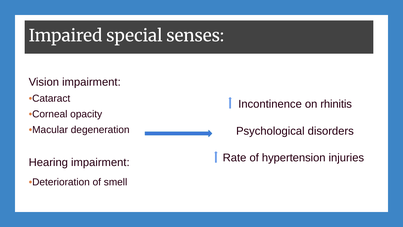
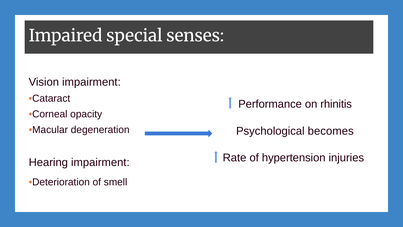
Incontinence: Incontinence -> Performance (270, 104)
disorders: disorders -> becomes (331, 131)
